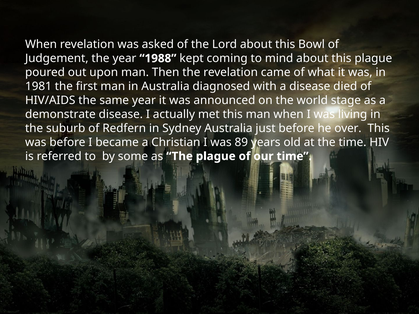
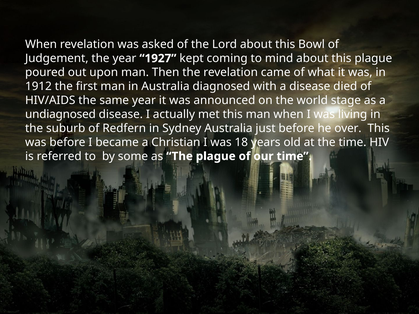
1988: 1988 -> 1927 (158, 58)
1981: 1981 -> 1912 (38, 86)
demonstrate: demonstrate -> undiagnosed (60, 114)
89: 89 -> 18 (241, 142)
